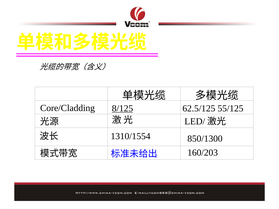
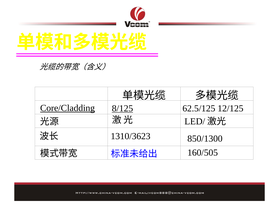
Core/Cladding underline: none -> present (68, 108)
55/125: 55/125 -> 12/125 (231, 109)
1310/1554: 1310/1554 -> 1310/3623 (131, 136)
160/203: 160/203 -> 160/505 (203, 153)
